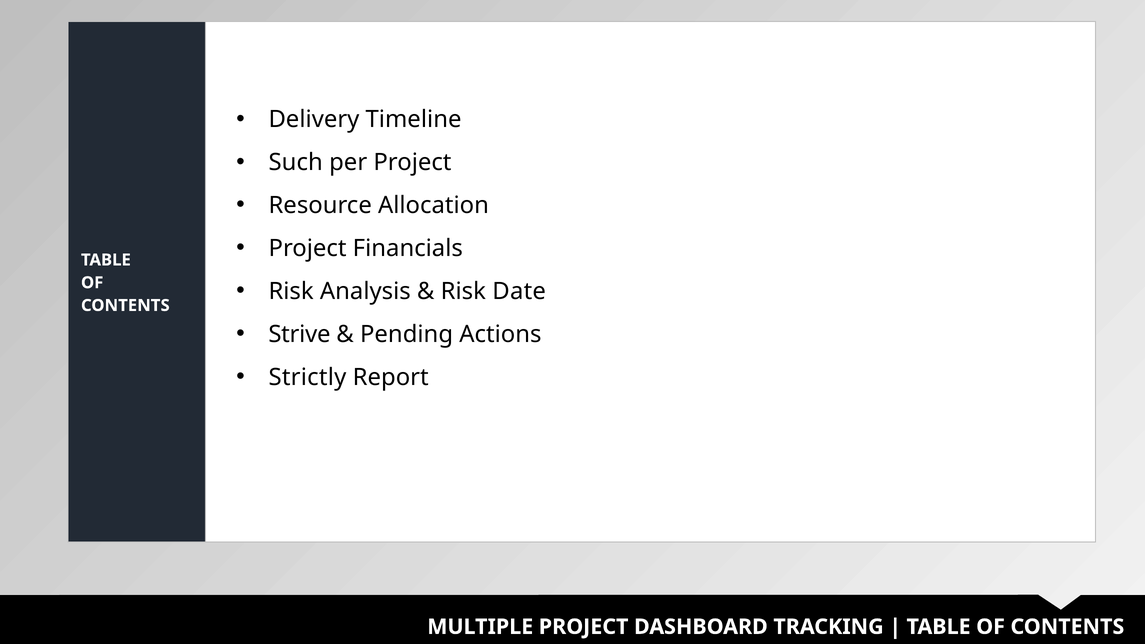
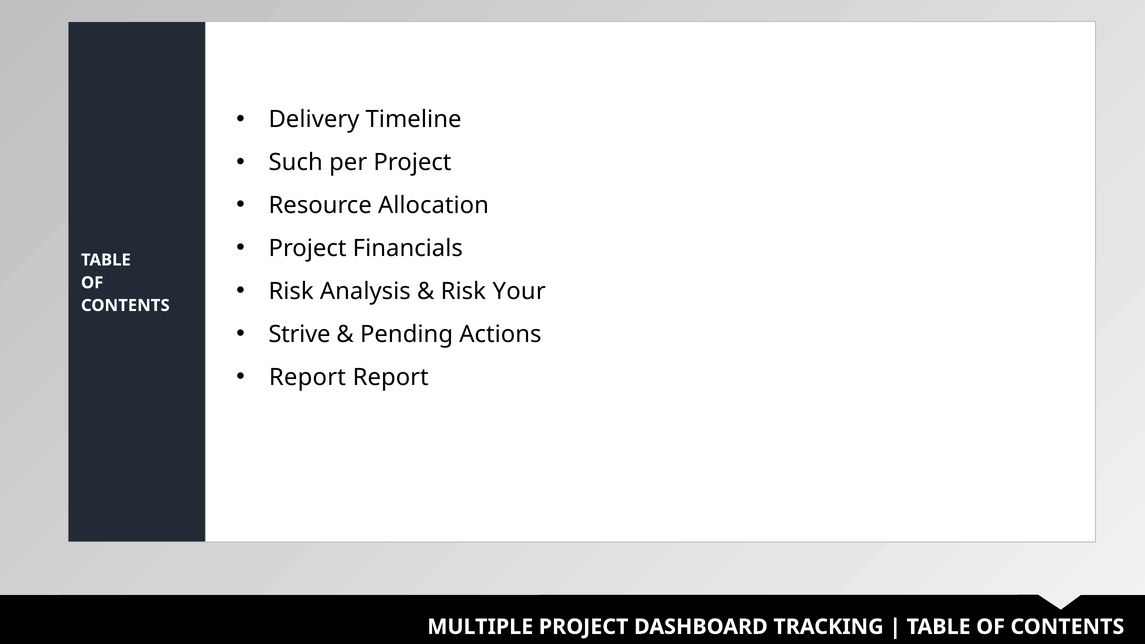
Date: Date -> Your (519, 291)
Strictly: Strictly -> Report (307, 377)
